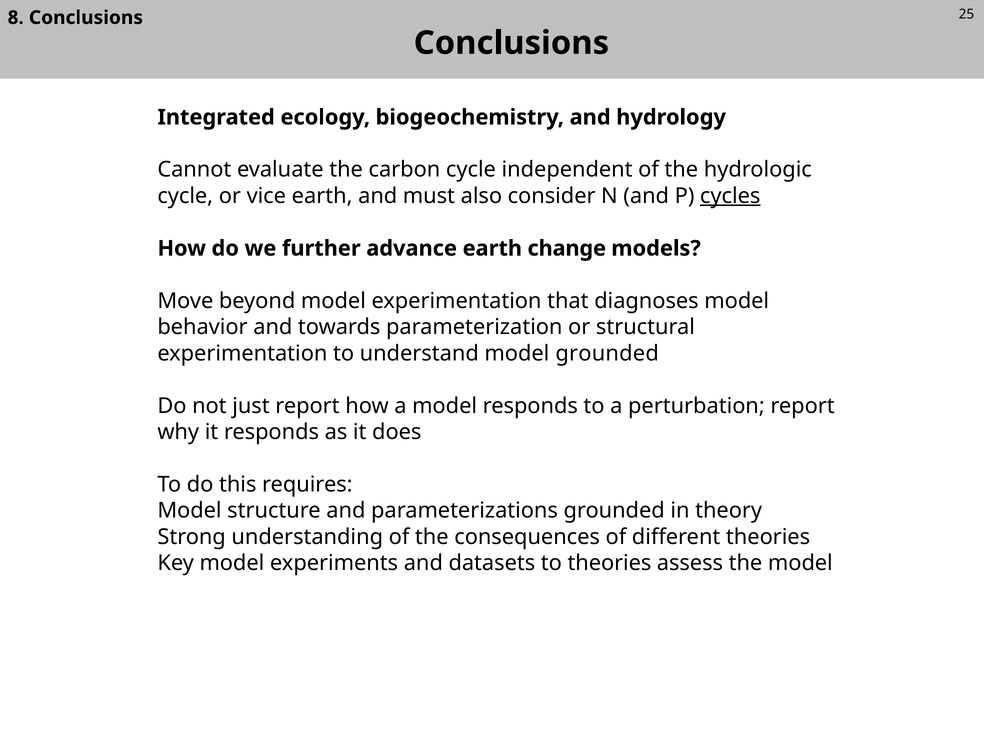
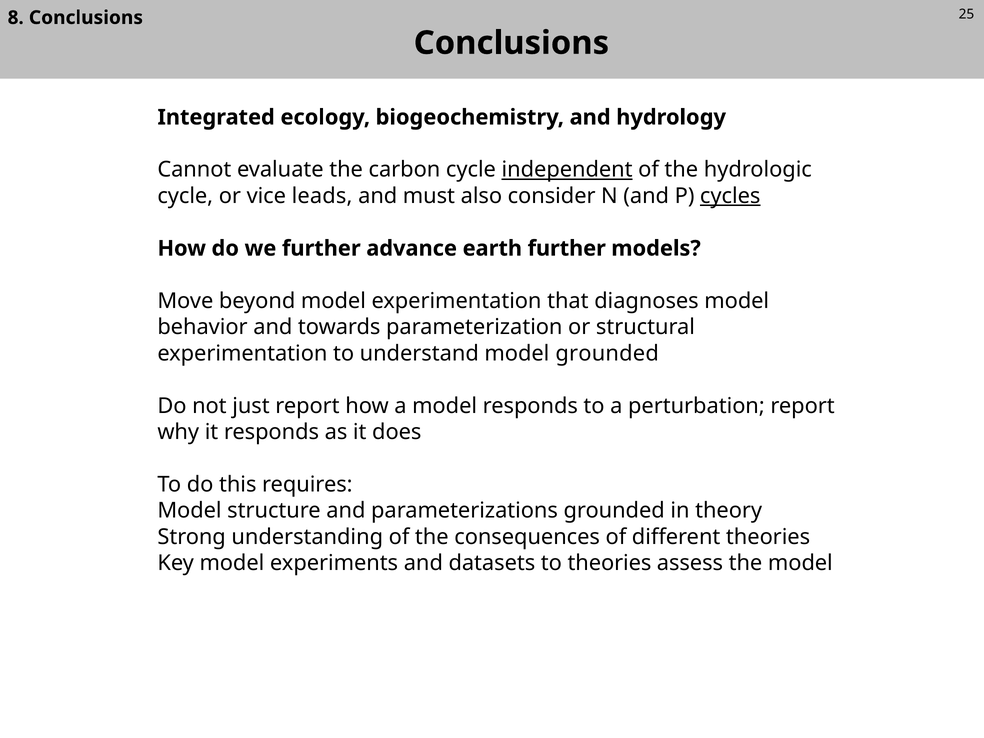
independent underline: none -> present (567, 170)
vice earth: earth -> leads (322, 196)
earth change: change -> further (567, 248)
